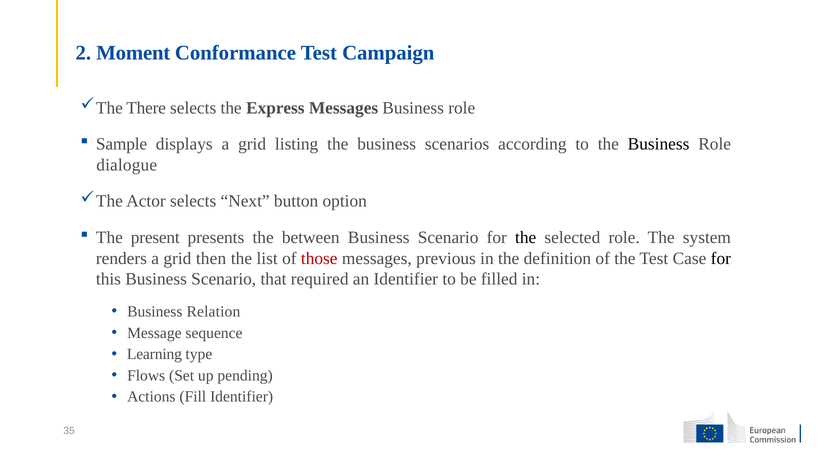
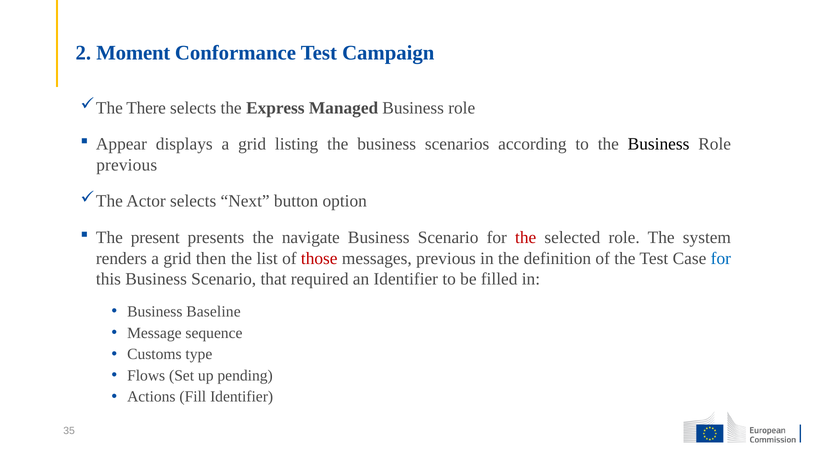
Express Messages: Messages -> Managed (344, 108)
Sample: Sample -> Appear (121, 144)
dialogue: dialogue -> previous (127, 165)
between: between -> navigate (311, 238)
the colour: black -> red (526, 238)
for colour: black -> blue (721, 259)
Relation: Relation -> Baseline (213, 312)
Learning: Learning -> Customs (154, 355)
